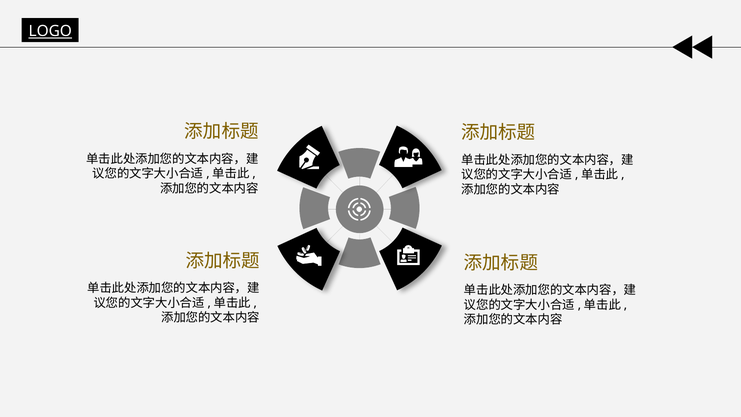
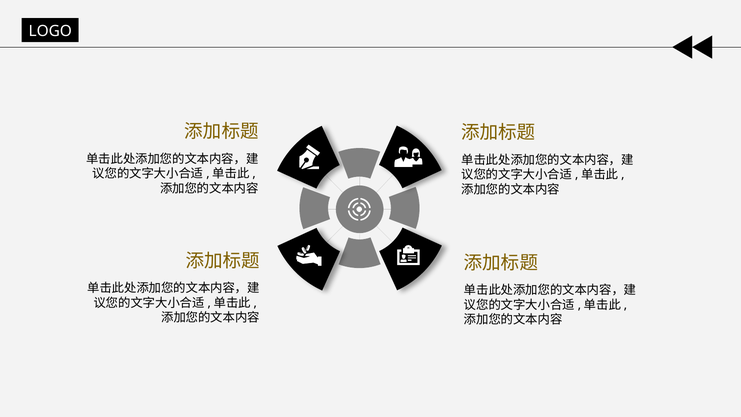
LOGO underline: present -> none (50, 31)
